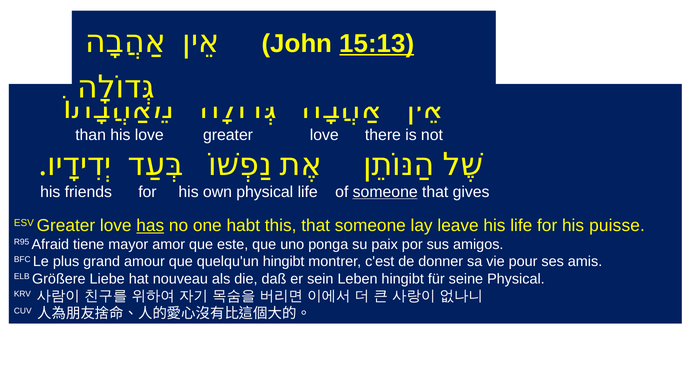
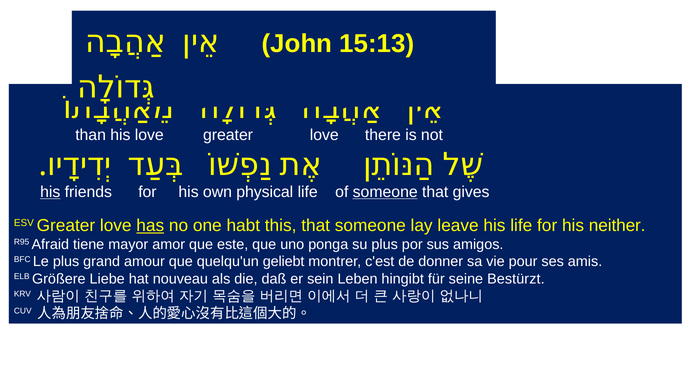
15:13 underline: present -> none (377, 44)
his underline: none -> present (50, 192)
puisse: puisse -> neither (617, 226)
su paix: paix -> plus (385, 245)
quelqu'un hingibt: hingibt -> geliebt (284, 262)
seine Physical: Physical -> Bestürzt (516, 279)
